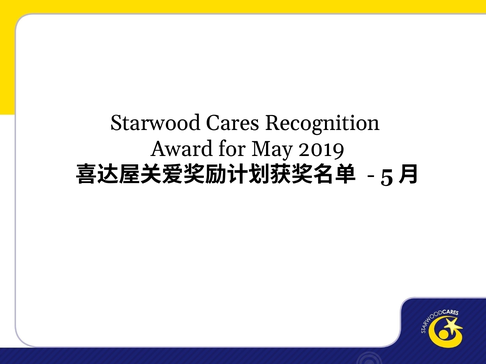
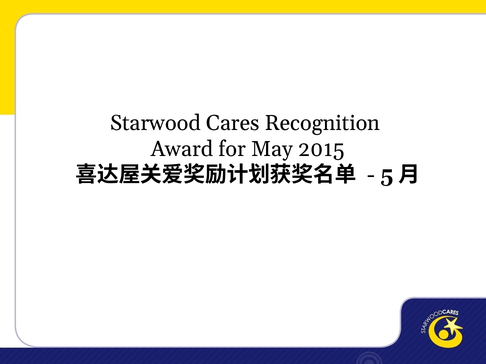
2019: 2019 -> 2015 (321, 149)
